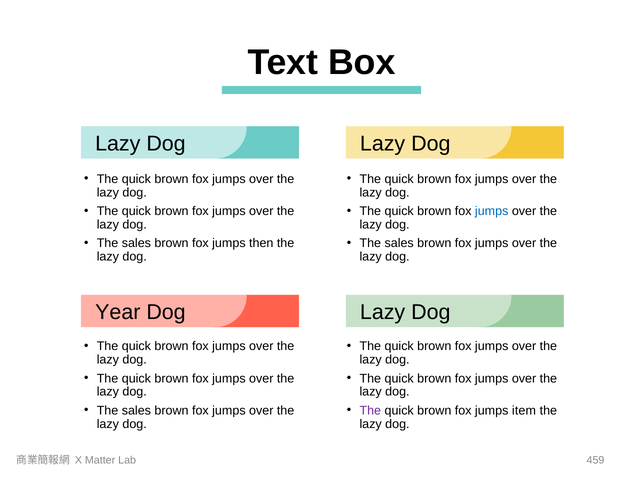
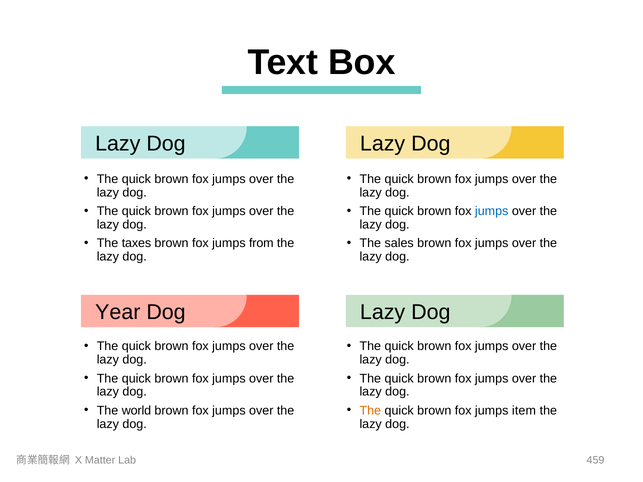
sales: sales -> taxes (136, 243)
then: then -> from (261, 243)
sales: sales -> world (136, 411)
The colour: purple -> orange (370, 411)
